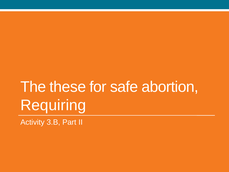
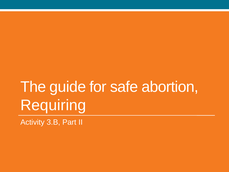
these: these -> guide (68, 87)
